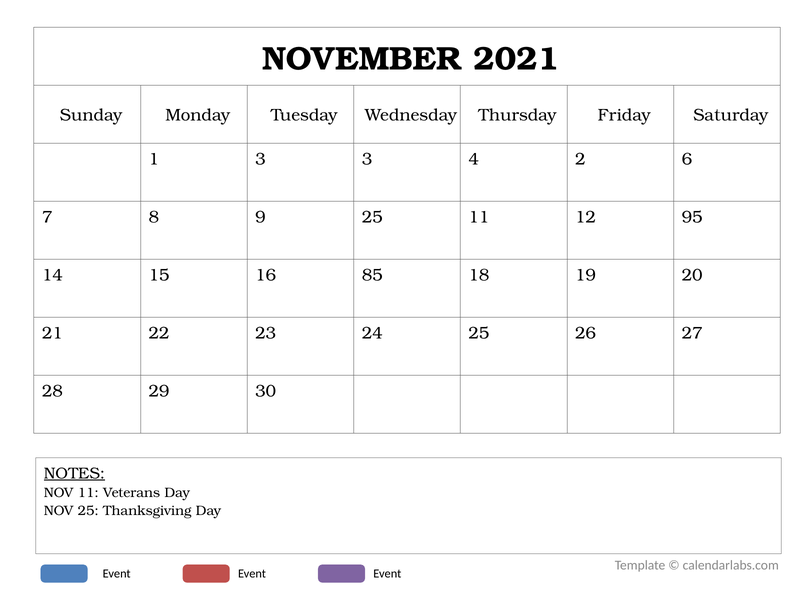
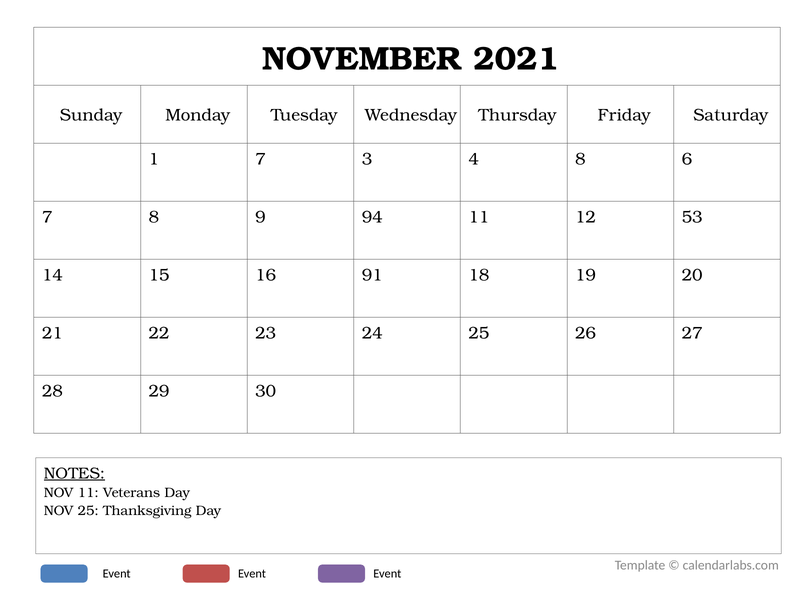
1 3: 3 -> 7 (260, 159)
4 2: 2 -> 8 (580, 159)
9 25: 25 -> 94 (372, 217)
95: 95 -> 53 (692, 217)
85: 85 -> 91 (372, 275)
